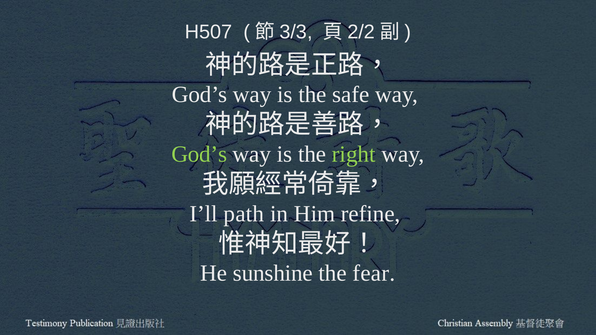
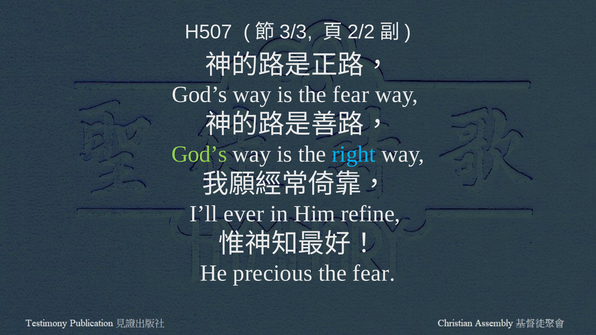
is the safe: safe -> fear (351, 95)
right colour: light green -> light blue (354, 154)
path: path -> ever (244, 214)
sunshine: sunshine -> precious (273, 274)
